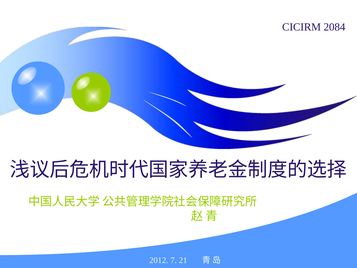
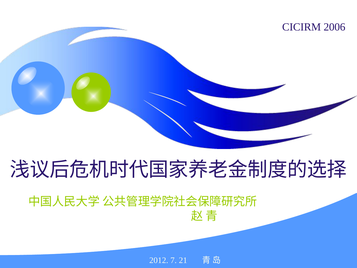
2084: 2084 -> 2006 (334, 27)
